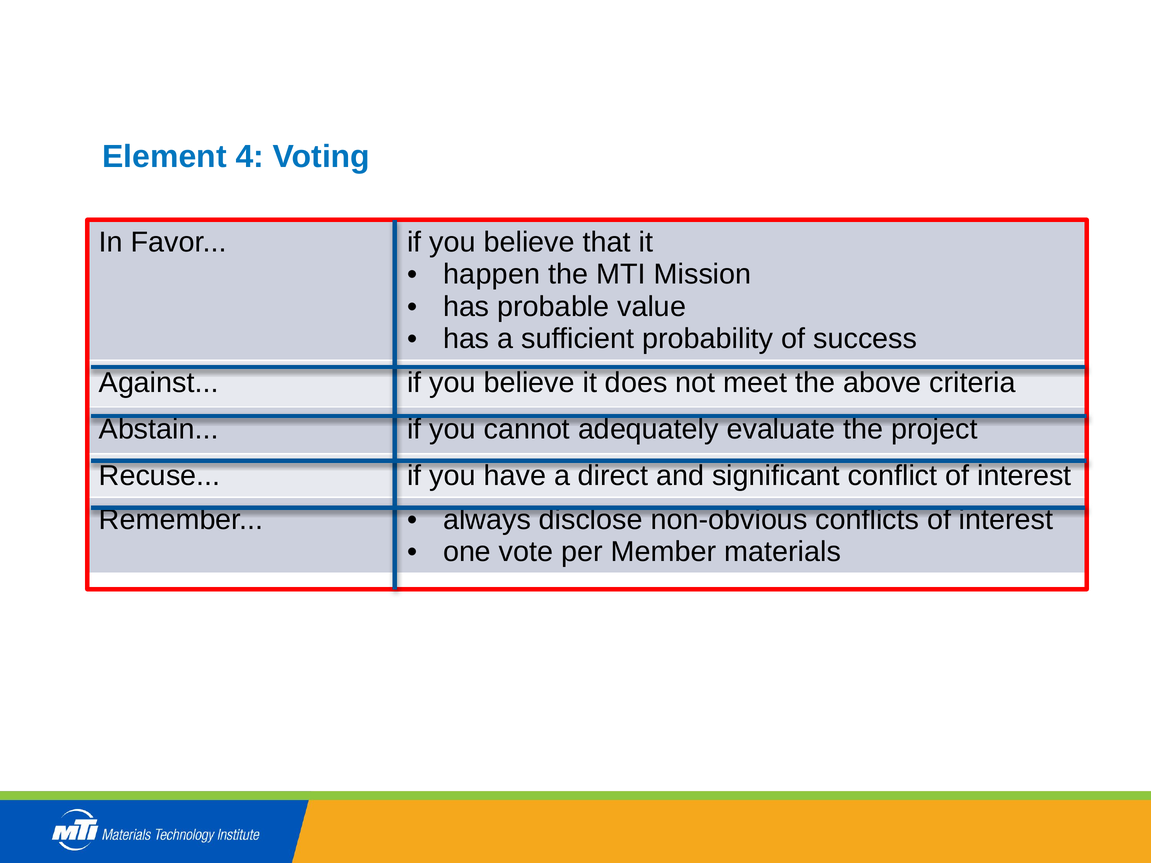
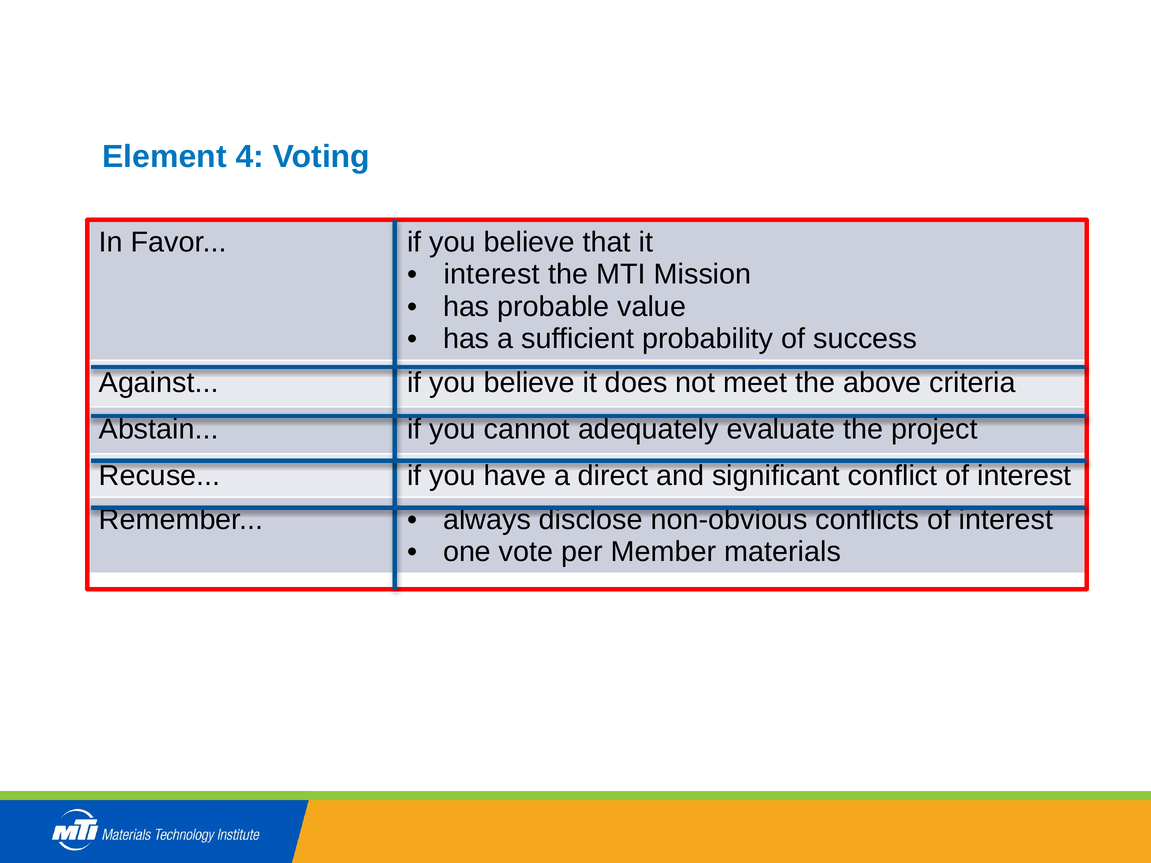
happen: happen -> interest (492, 275)
